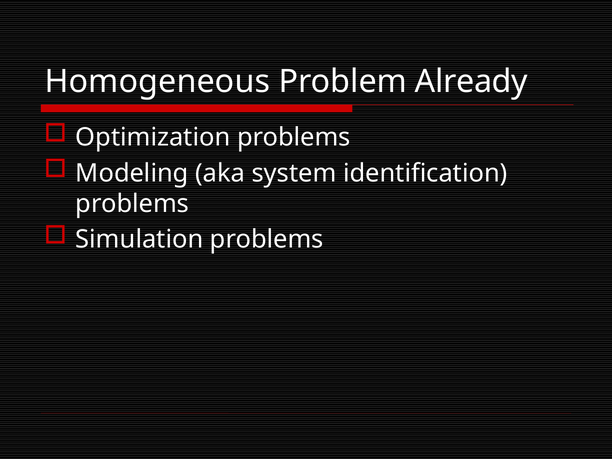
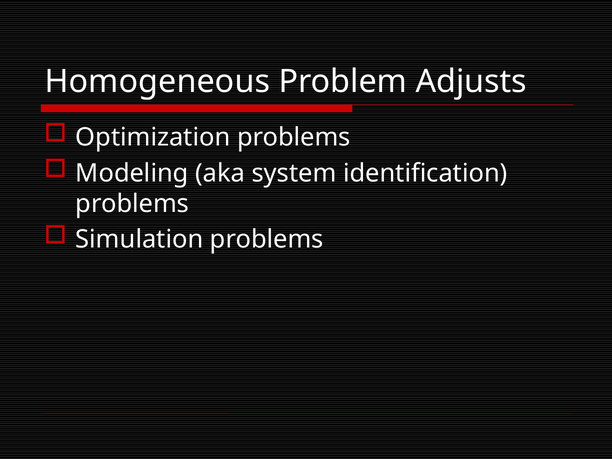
Already: Already -> Adjusts (471, 82)
